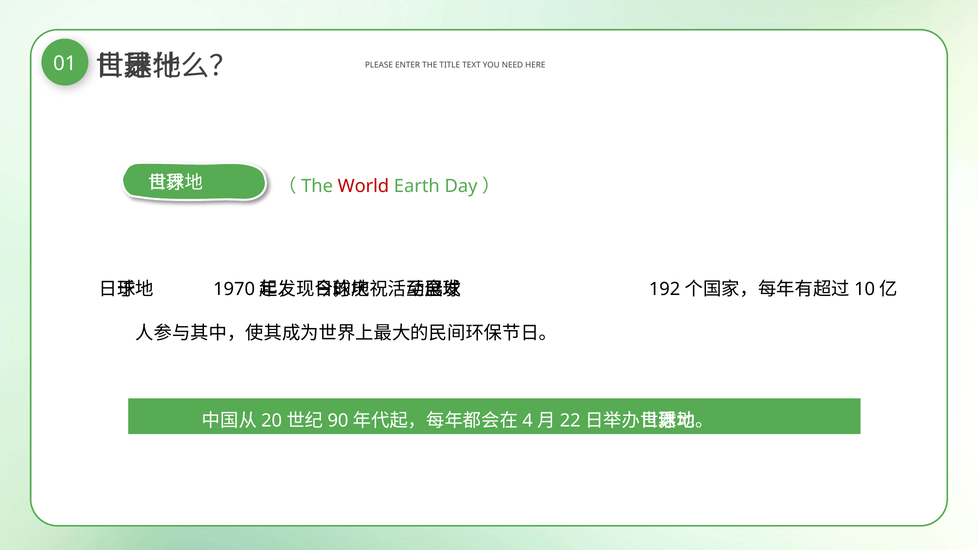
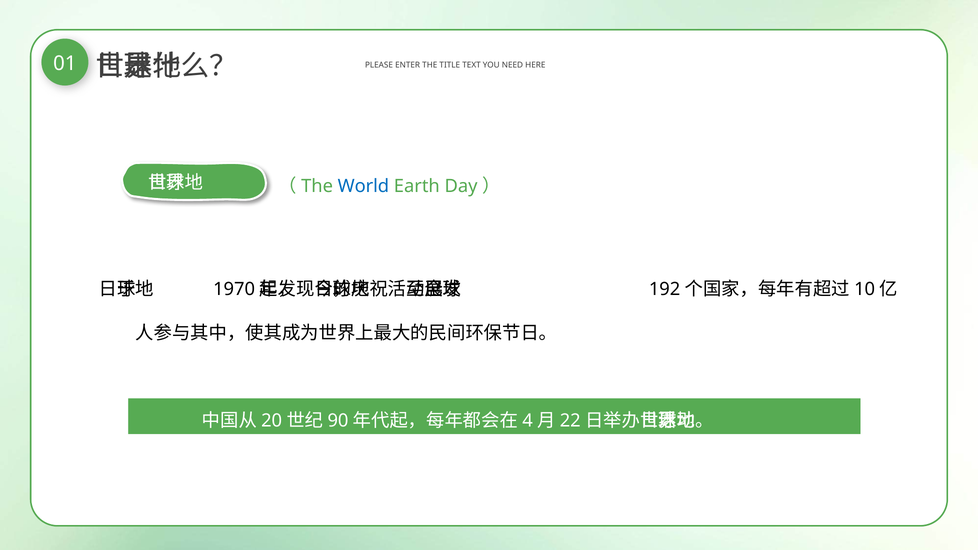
World colour: red -> blue (363, 186)
